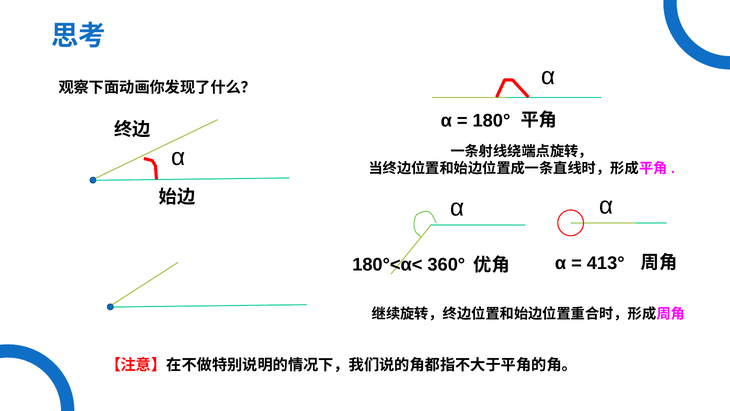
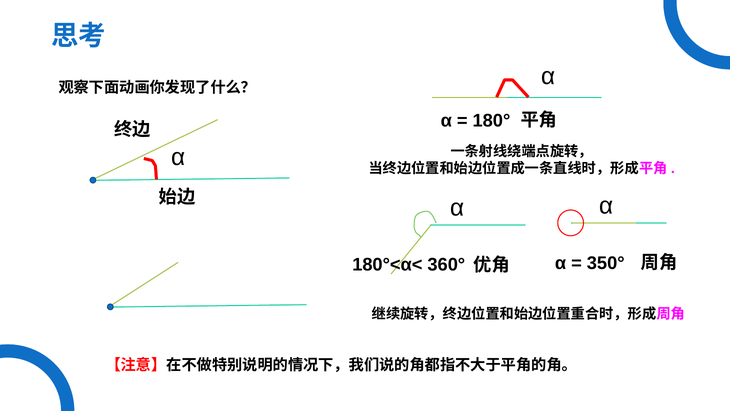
413°: 413° -> 350° (606, 263)
